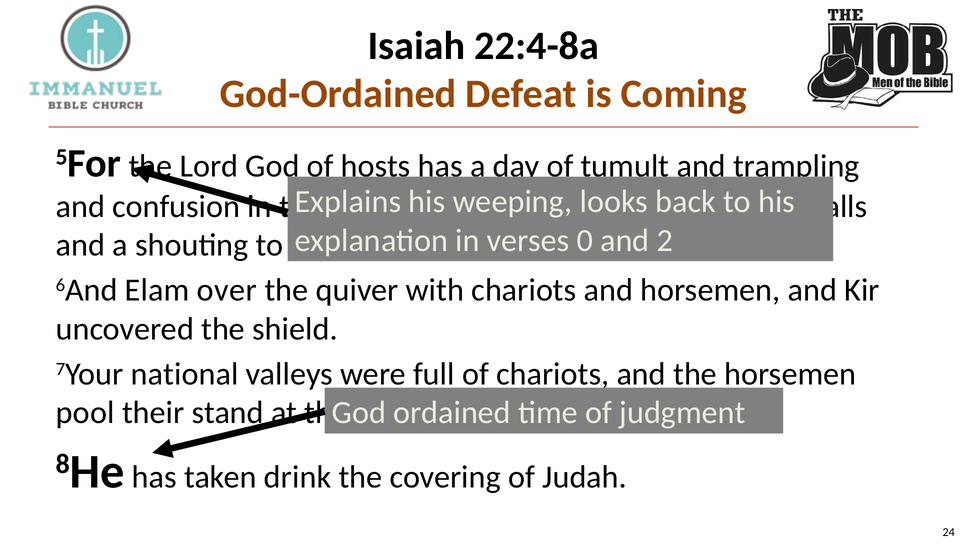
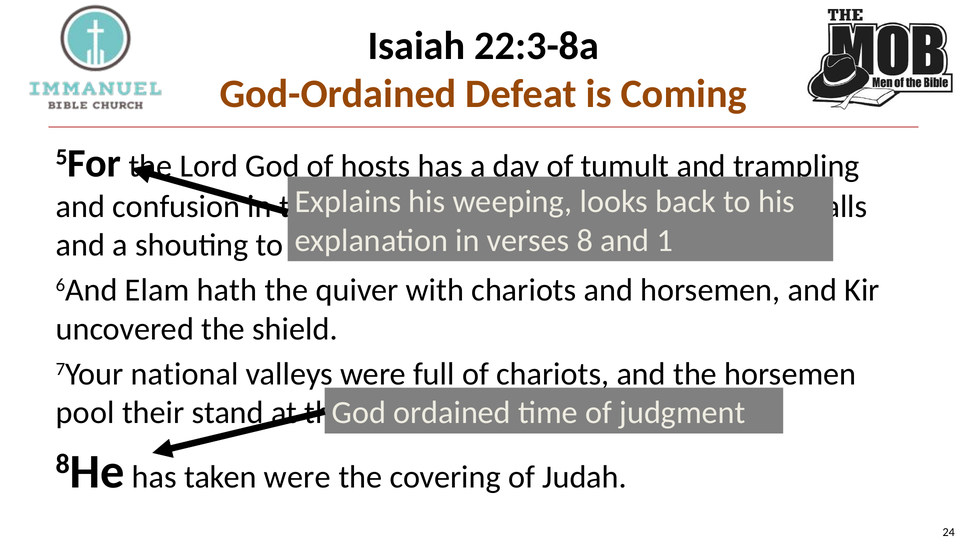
22:4-8a: 22:4-8a -> 22:3-8a (537, 46)
0: 0 -> 8 (585, 240)
2: 2 -> 1 (665, 240)
over: over -> hath (227, 290)
taken drink: drink -> were (297, 477)
